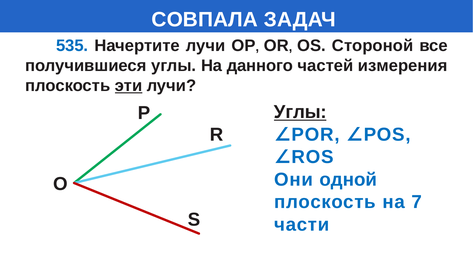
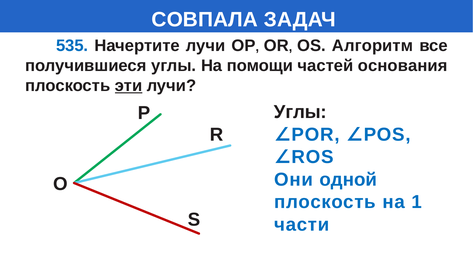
Стороной: Стороной -> Алгоритм (373, 46)
данного: данного -> помощи (260, 66)
измерения: измерения -> основания (403, 66)
Углы underline: present -> none (300, 112)
7: 7 -> 1 (417, 202)
